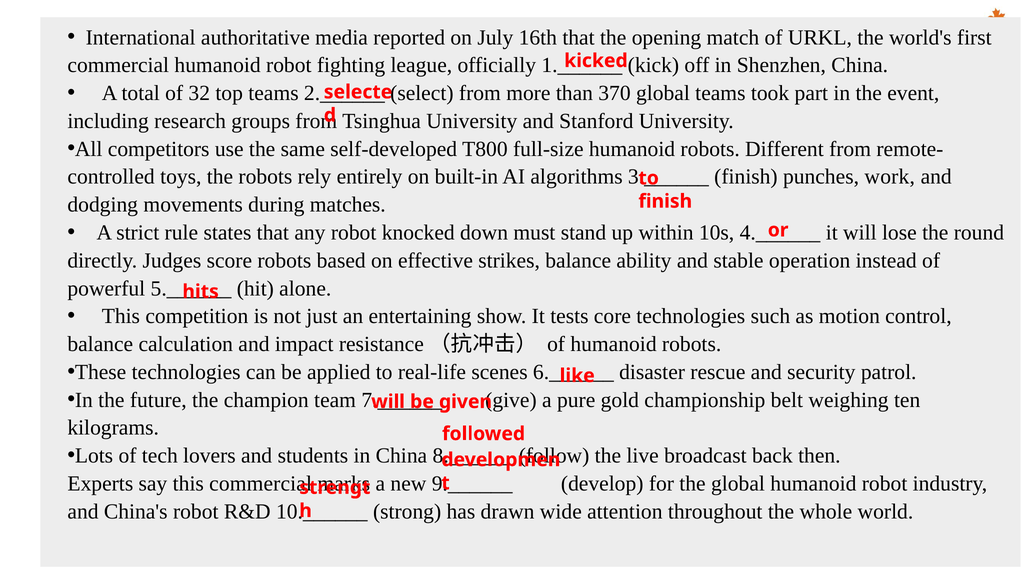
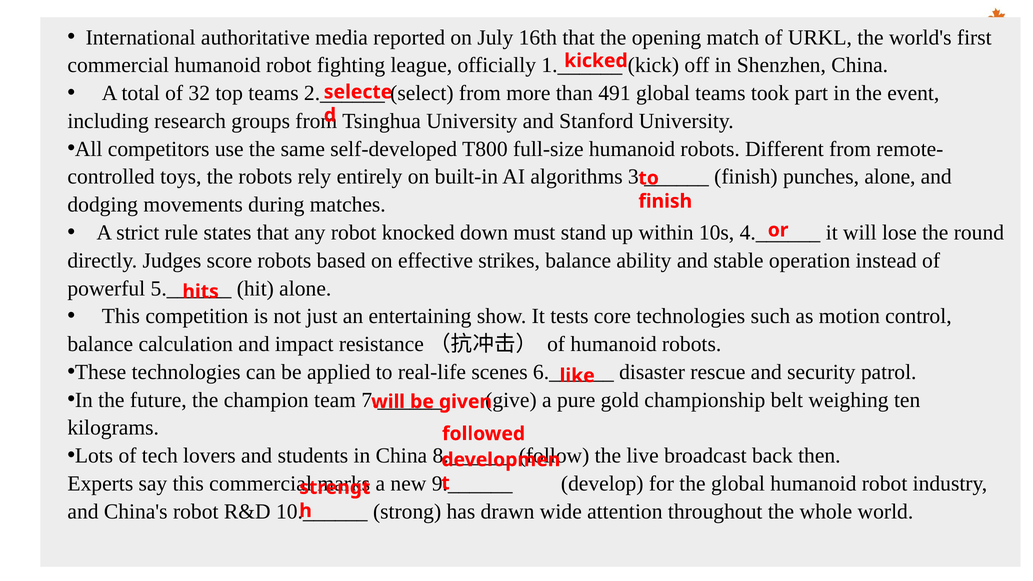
370: 370 -> 491 (614, 93)
punches work: work -> alone (890, 177)
